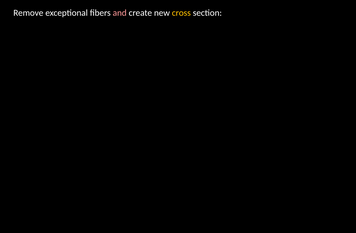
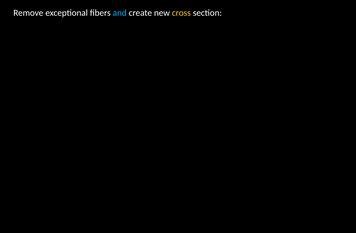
and colour: pink -> light blue (120, 13)
